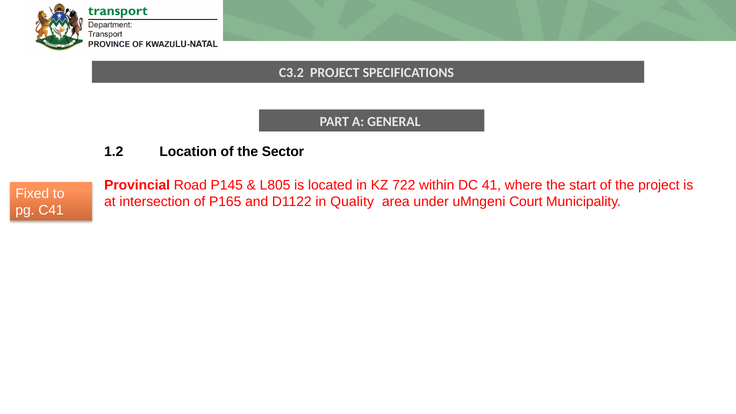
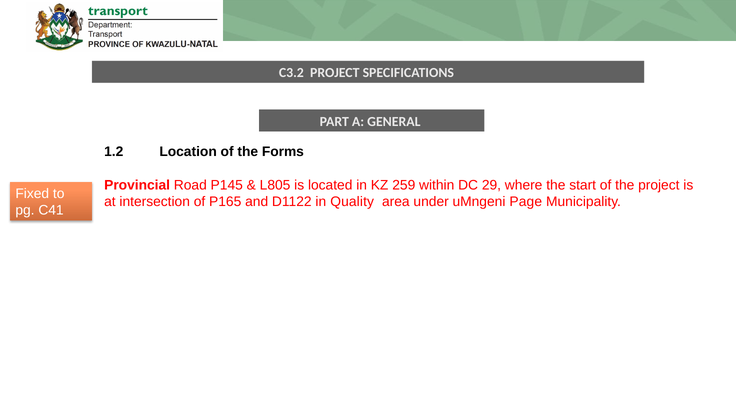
Sector: Sector -> Forms (283, 152)
722: 722 -> 259 (404, 185)
41: 41 -> 29 (491, 185)
Court: Court -> Page (526, 202)
